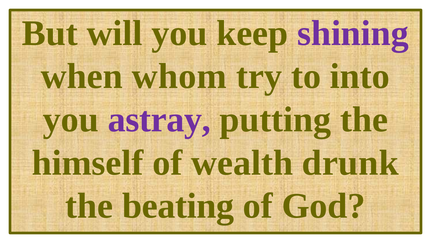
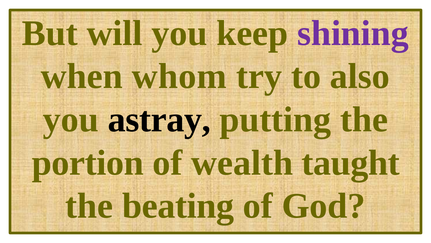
into: into -> also (360, 76)
astray colour: purple -> black (159, 119)
himself: himself -> portion (88, 162)
drunk: drunk -> taught (351, 162)
